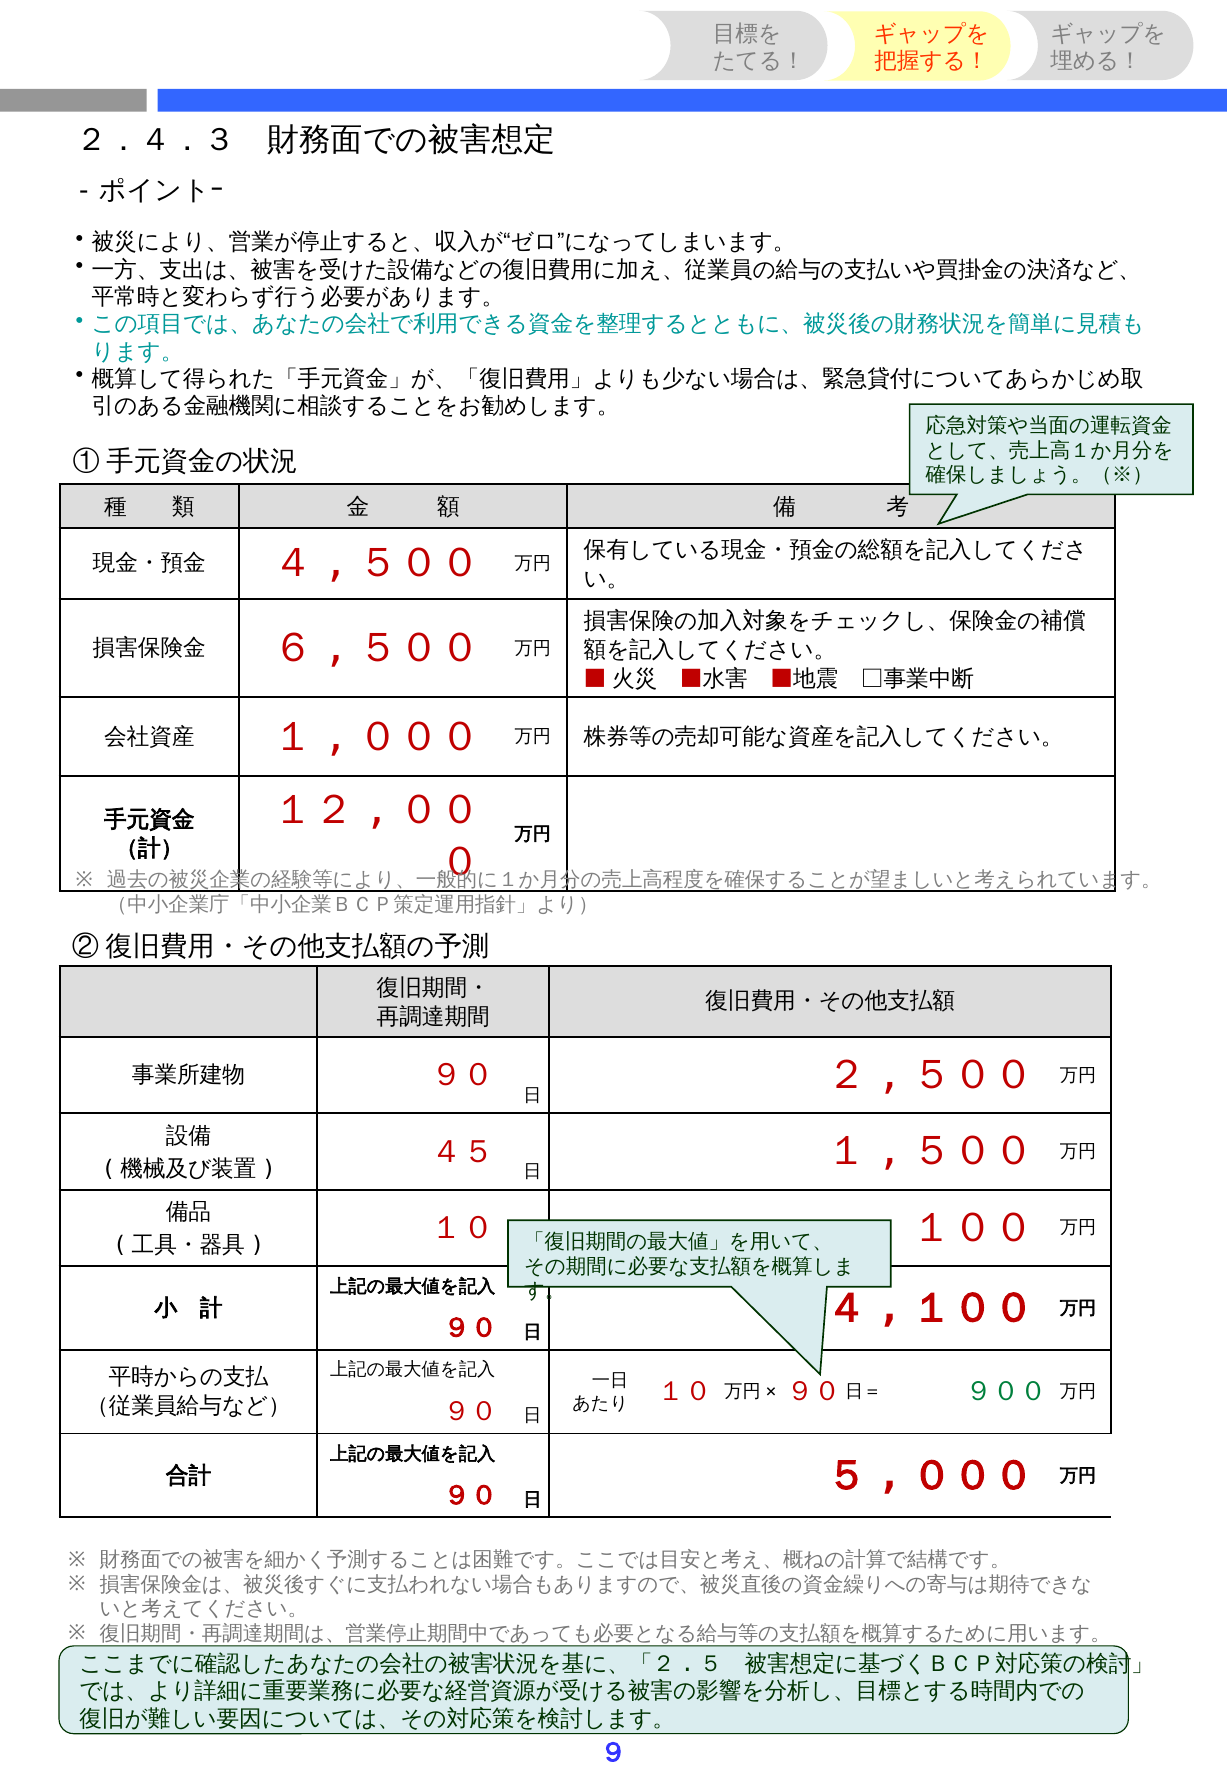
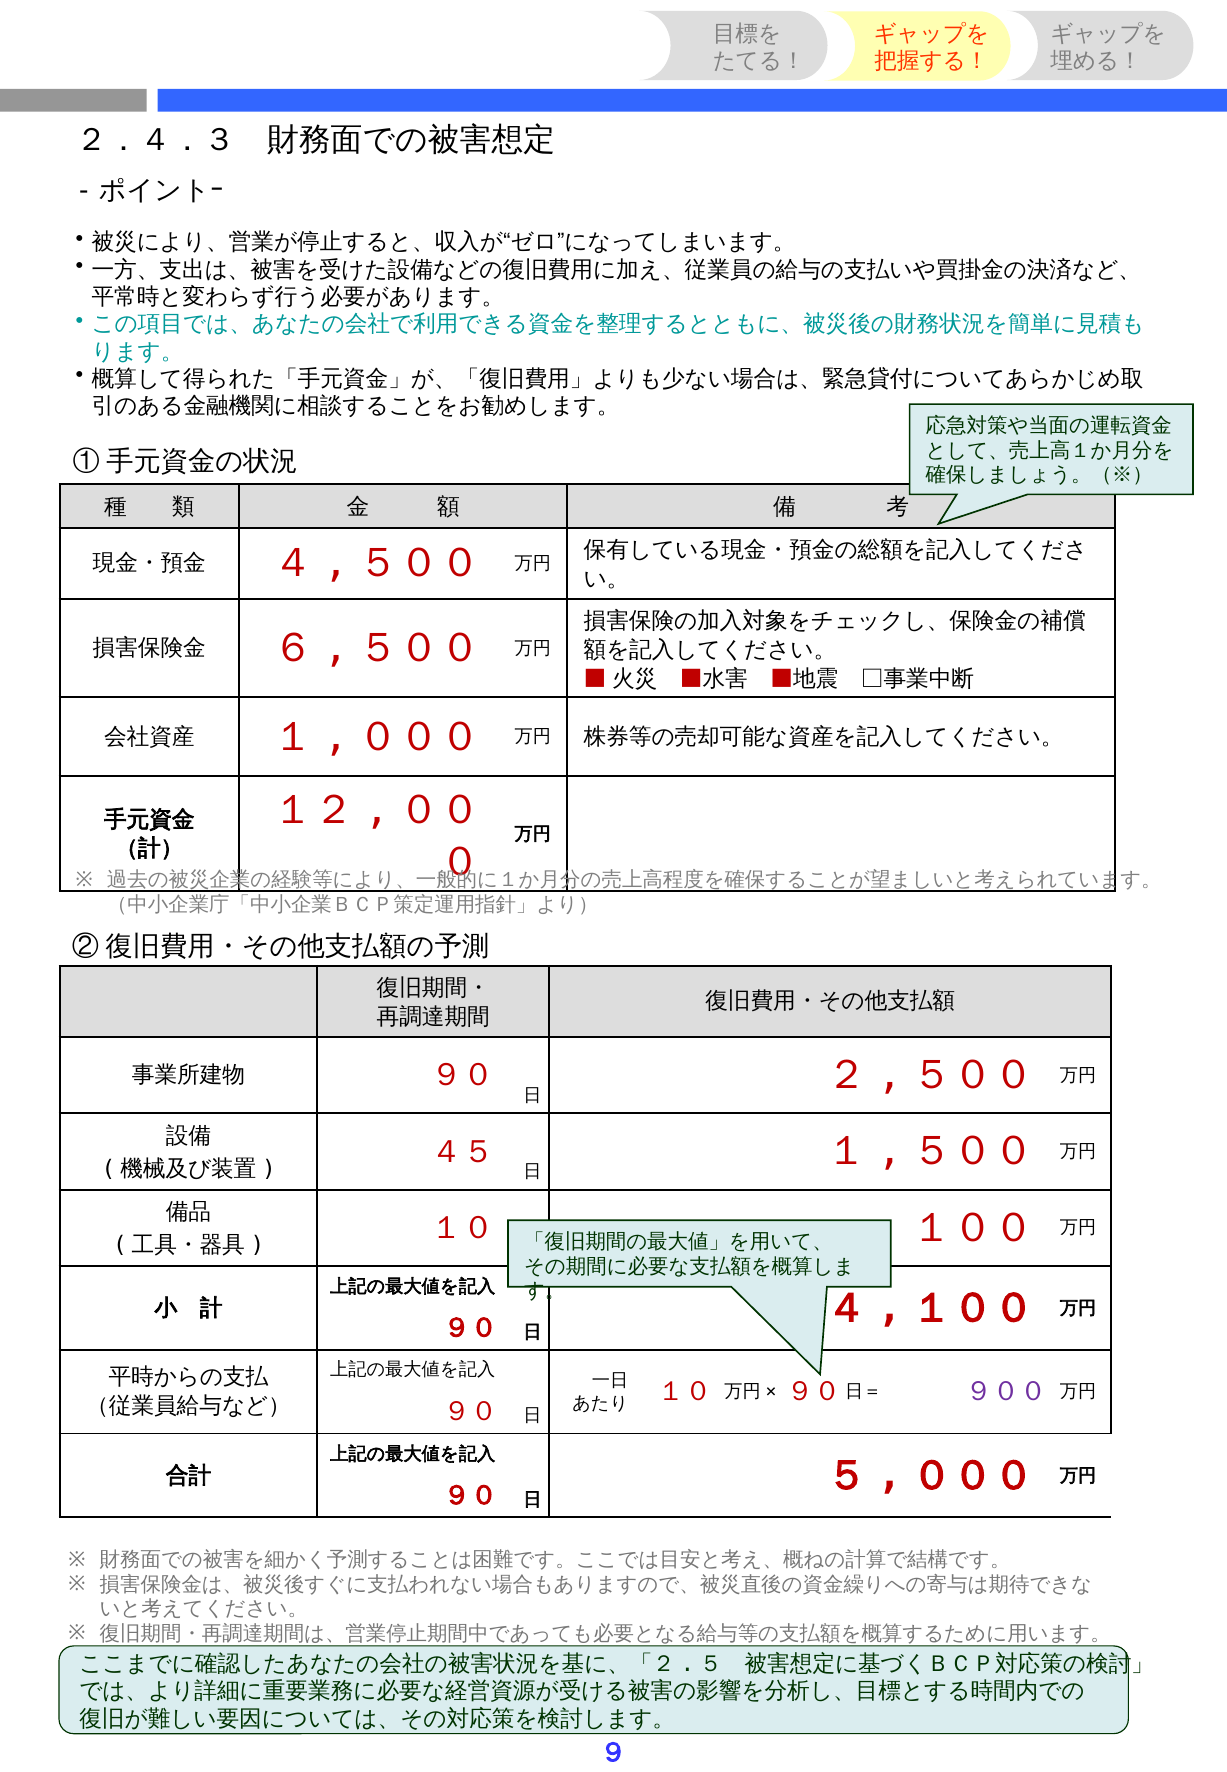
９００ colour: green -> purple (1006, 1392)
